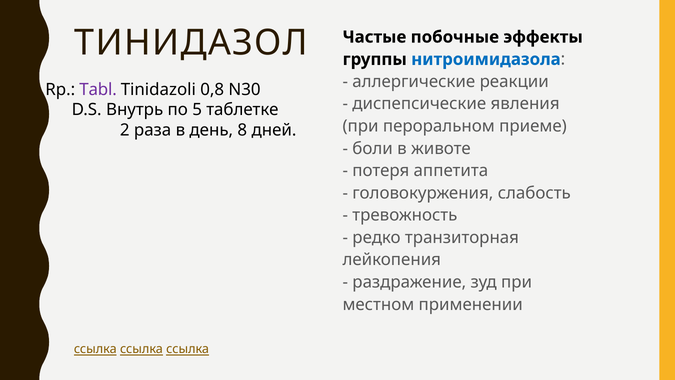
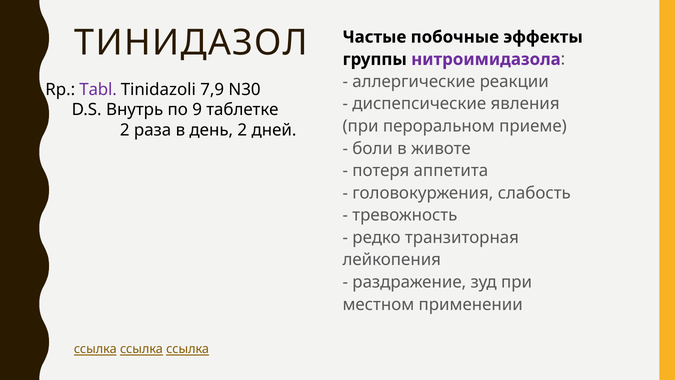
нитроимидазола colour: blue -> purple (486, 59)
0,8: 0,8 -> 7,9 (212, 89)
5: 5 -> 9 (197, 110)
день 8: 8 -> 2 (242, 130)
